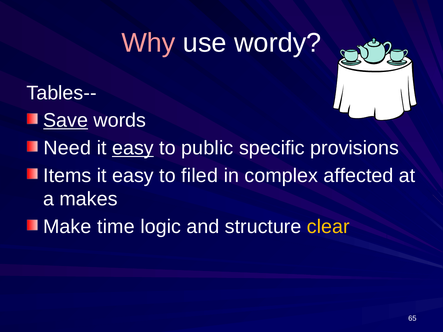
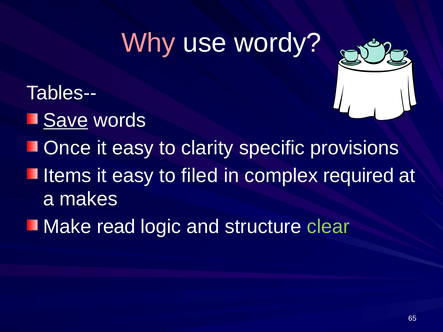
Need: Need -> Once (67, 148)
easy underline: present -> none (133, 148)
public: public -> clarity (207, 148)
affected: affected -> required (359, 176)
time: time -> read (116, 227)
clear colour: yellow -> light green (328, 227)
